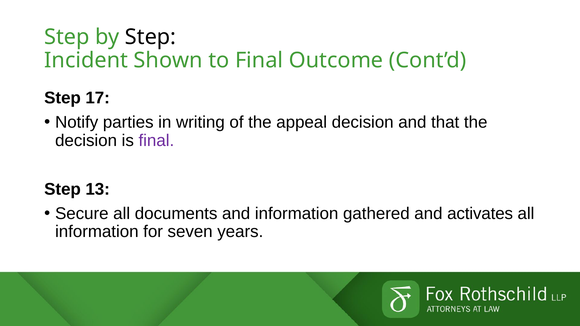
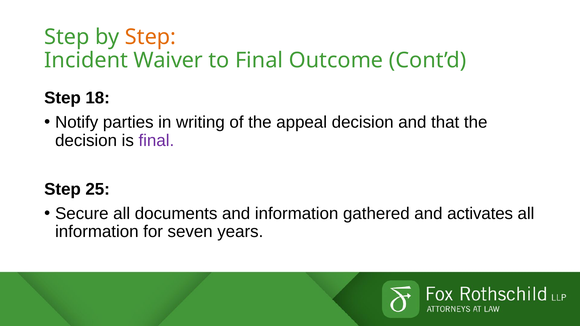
Step colour: black -> orange (151, 37)
Shown: Shown -> Waiver (168, 60)
17: 17 -> 18 (98, 98)
13: 13 -> 25 (98, 189)
